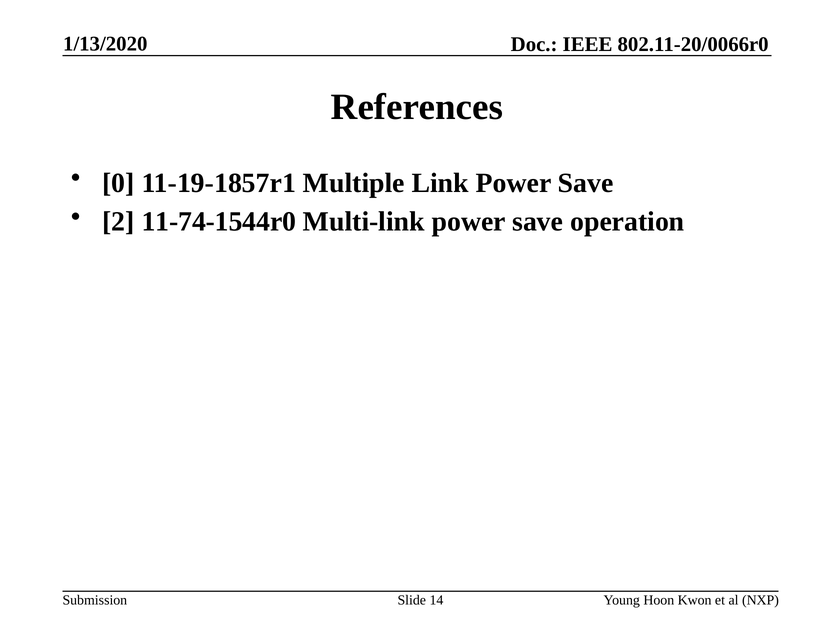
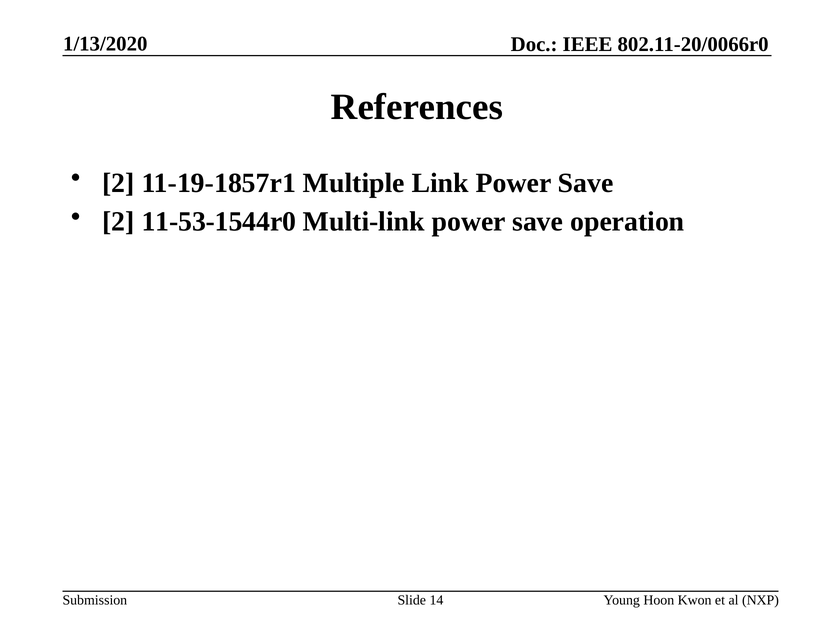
0: 0 -> 2 (118, 183)
11-74-1544r0: 11-74-1544r0 -> 11-53-1544r0 (219, 222)
